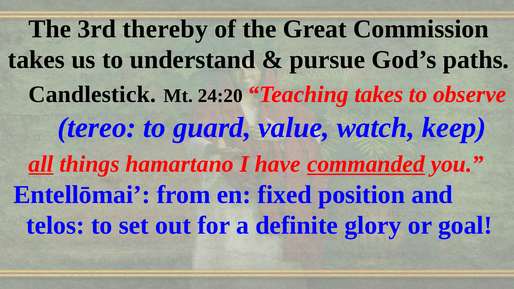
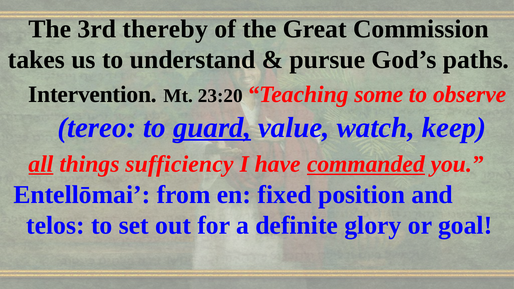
Candlestick: Candlestick -> Intervention (93, 95)
24:20: 24:20 -> 23:20 (220, 96)
Teaching takes: takes -> some (379, 95)
guard underline: none -> present (212, 128)
hamartano: hamartano -> sufficiency (180, 164)
